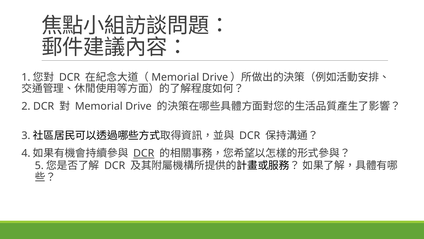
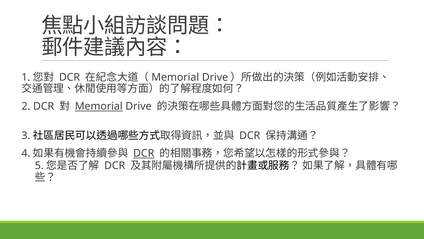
Memorial underline: none -> present (99, 106)
